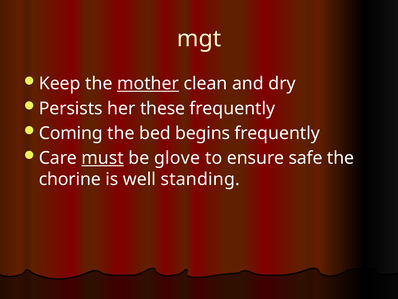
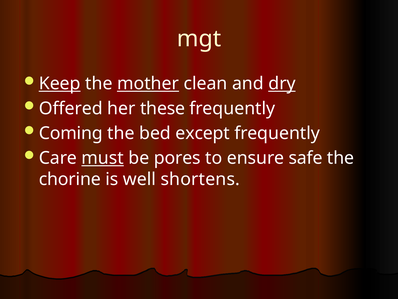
Keep underline: none -> present (60, 83)
dry underline: none -> present (282, 83)
Persists: Persists -> Offered (71, 108)
begins: begins -> except (203, 133)
glove: glove -> pores (177, 158)
standing: standing -> shortens (200, 179)
